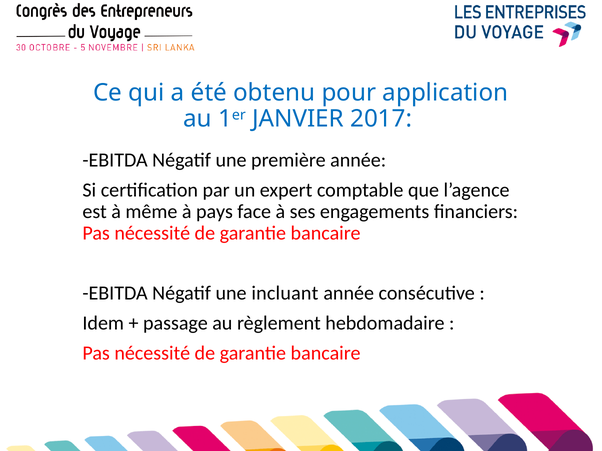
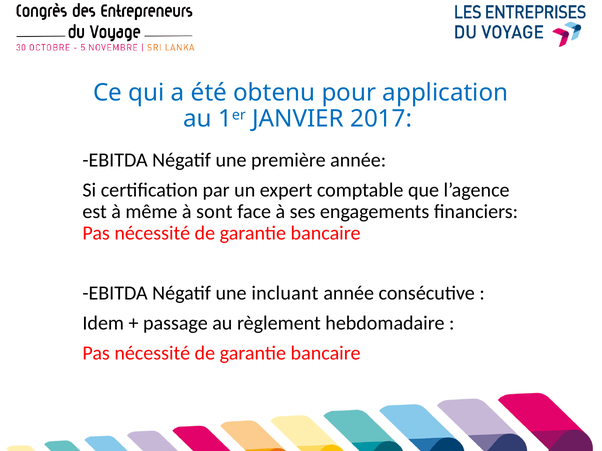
pays: pays -> sont (214, 212)
